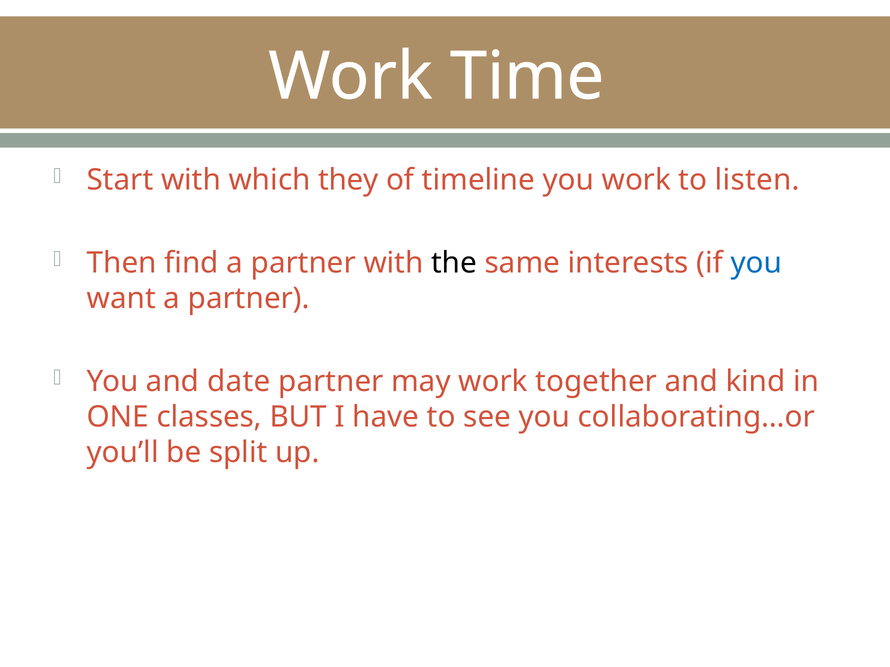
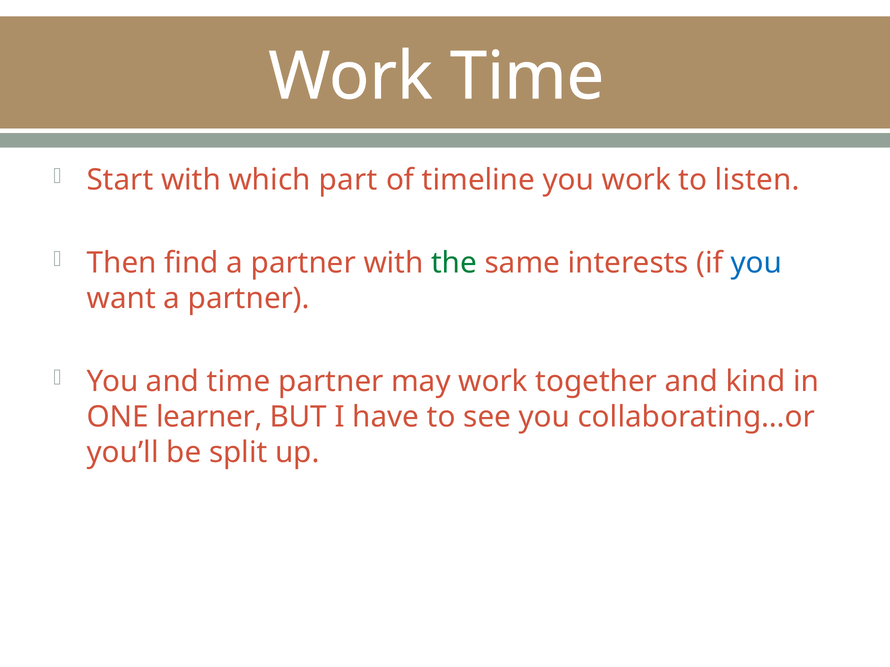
they: they -> part (348, 180)
the colour: black -> green (454, 263)
and date: date -> time (239, 382)
classes: classes -> learner (209, 417)
